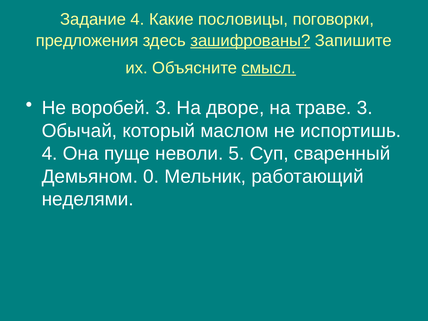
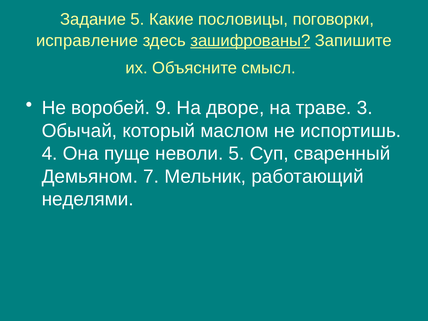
Задание 4: 4 -> 5 (138, 19)
предложения: предложения -> исправление (87, 41)
смысл underline: present -> none (269, 68)
воробей 3: 3 -> 9 (163, 108)
0: 0 -> 7 (151, 176)
